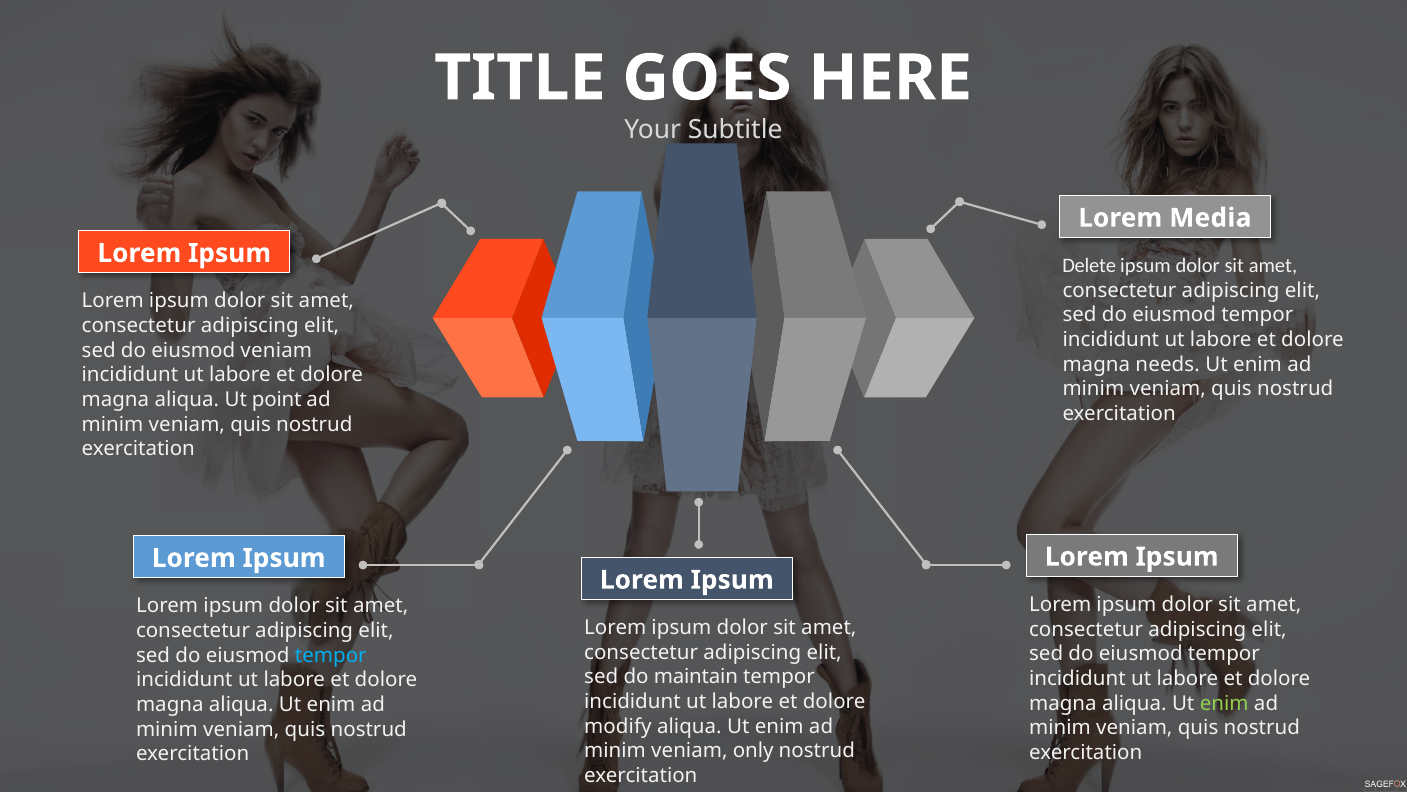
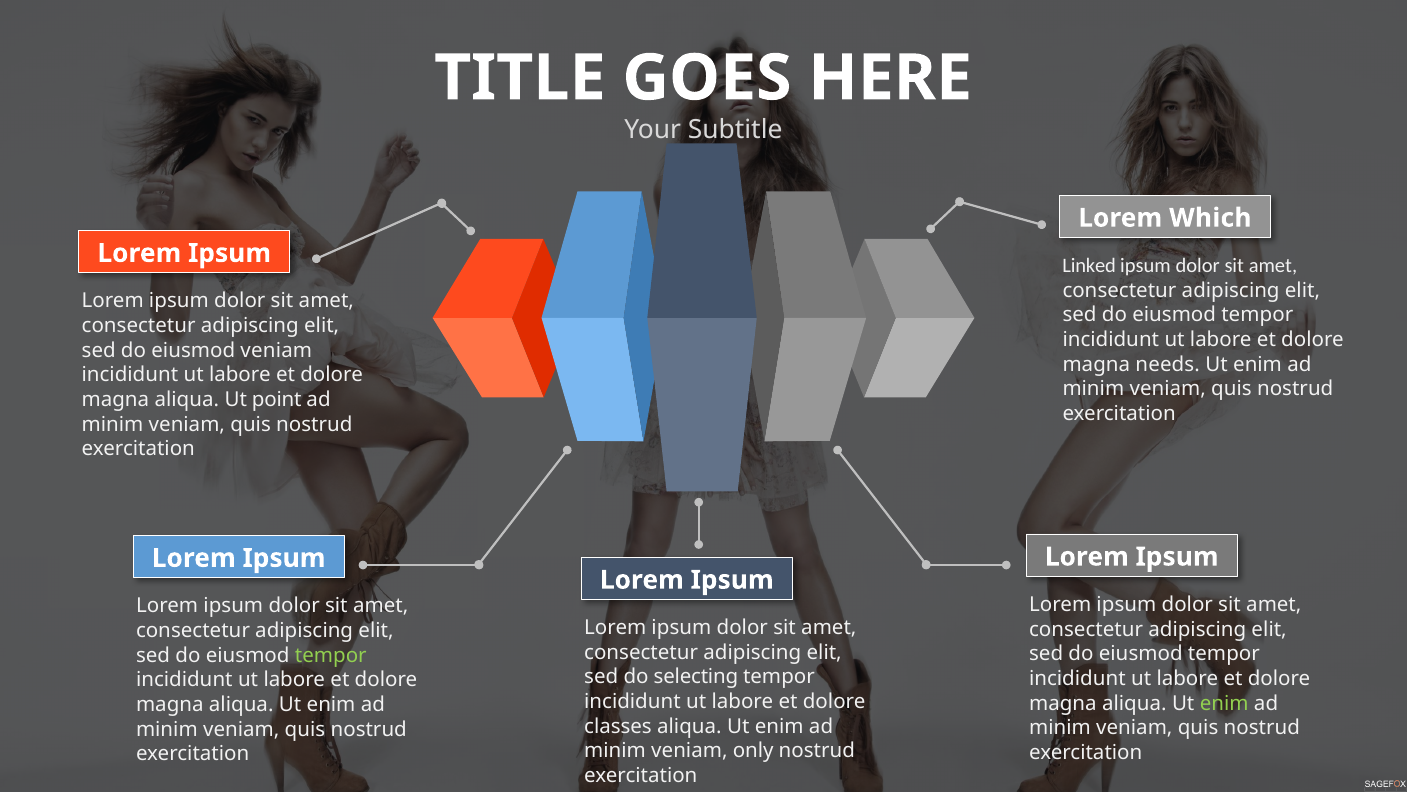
Media: Media -> Which (1210, 218)
Delete: Delete -> Linked (1089, 266)
tempor colour: light blue -> light green (331, 655)
maintain: maintain -> selecting (696, 677)
modify: modify -> classes (618, 726)
